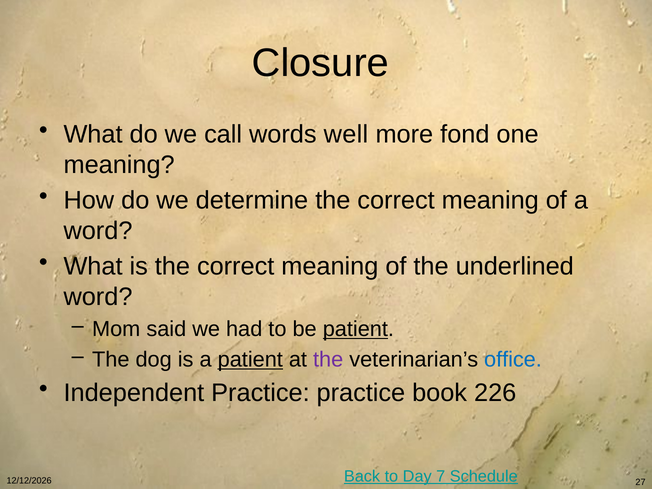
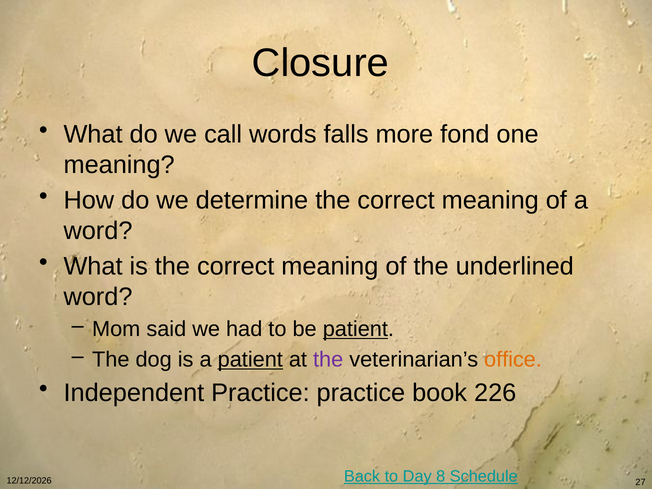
well: well -> falls (346, 134)
office colour: blue -> orange (513, 360)
7: 7 -> 8 (441, 476)
